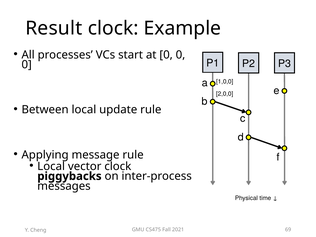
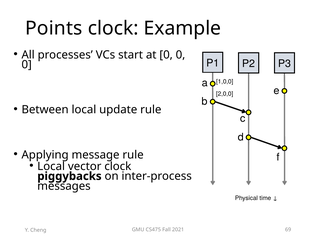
Result: Result -> Points (54, 28)
